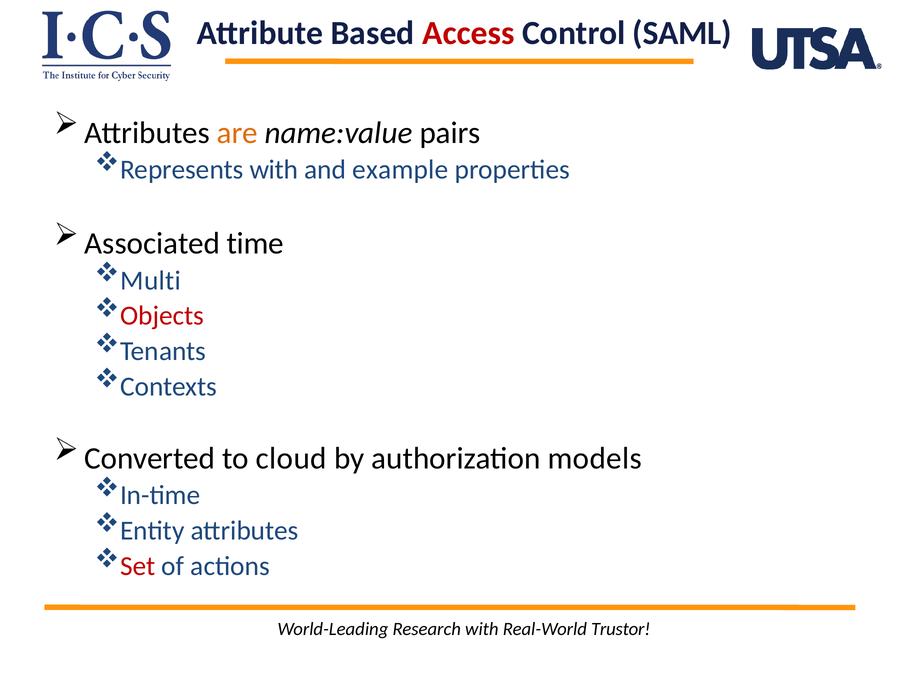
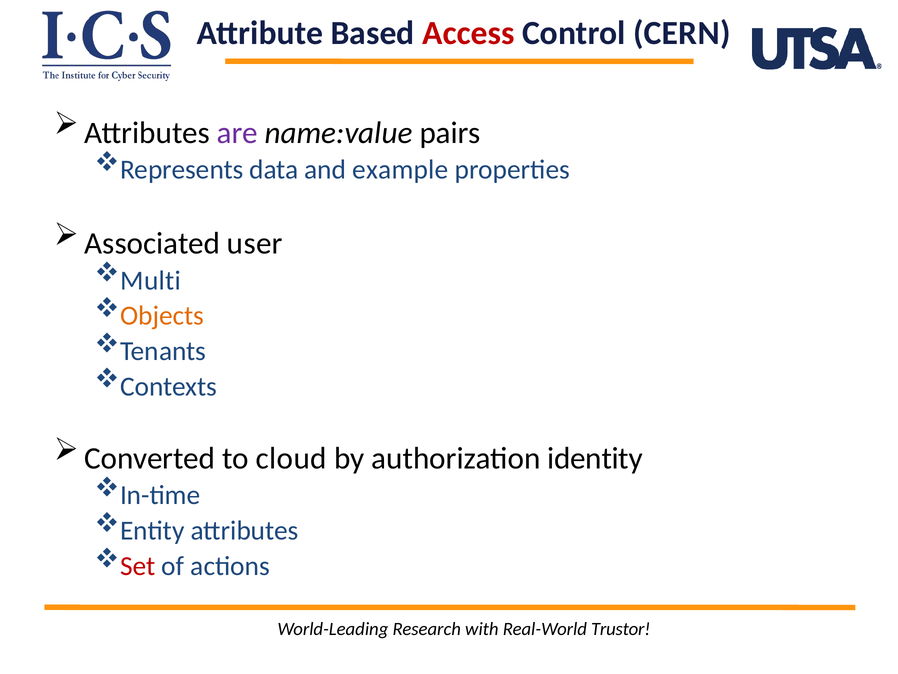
SAML: SAML -> CERN (682, 33)
are colour: orange -> purple (237, 133)
Represents with: with -> data (274, 170)
time: time -> user (255, 244)
Objects colour: red -> orange (162, 316)
models: models -> identity (595, 458)
